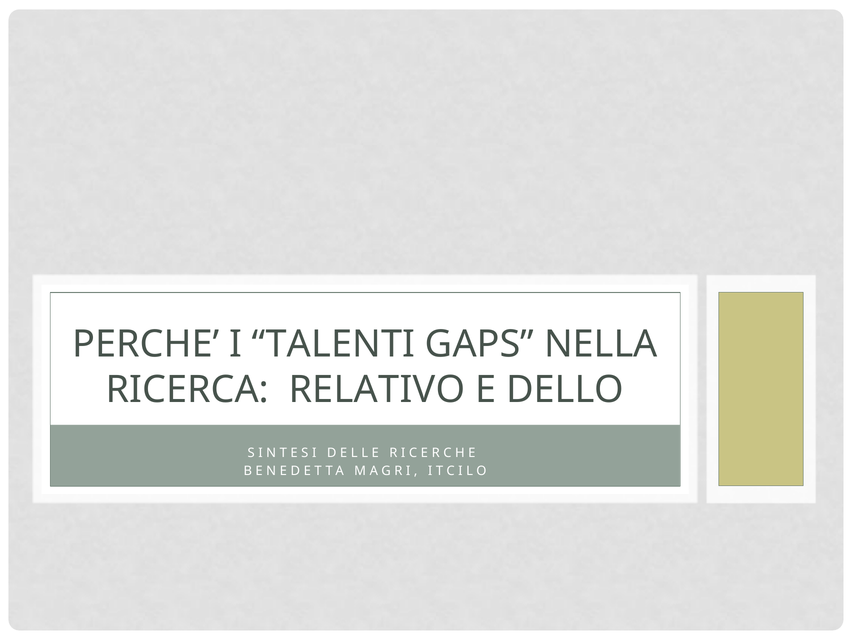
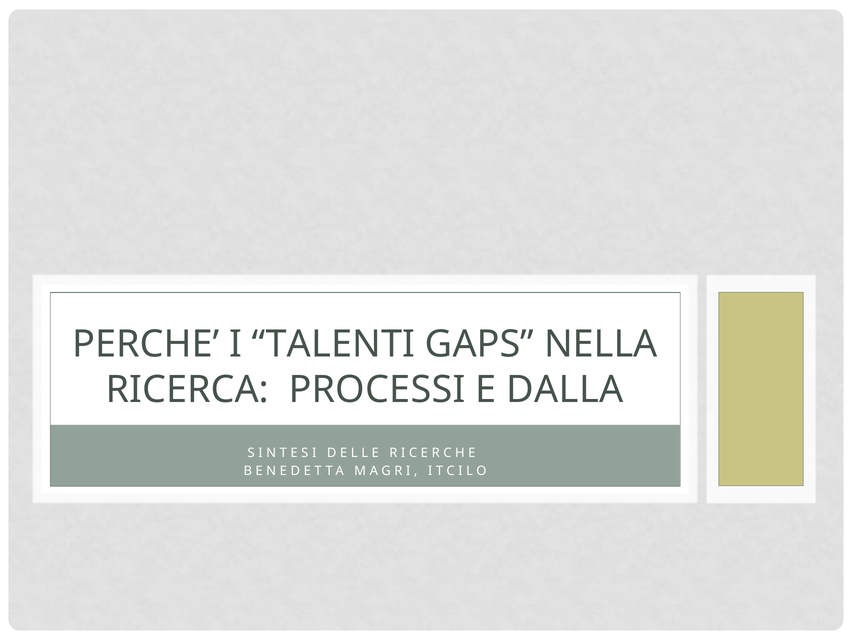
RELATIVO: RELATIVO -> PROCESSI (377, 390)
DELLO: DELLO -> DALLA (565, 390)
